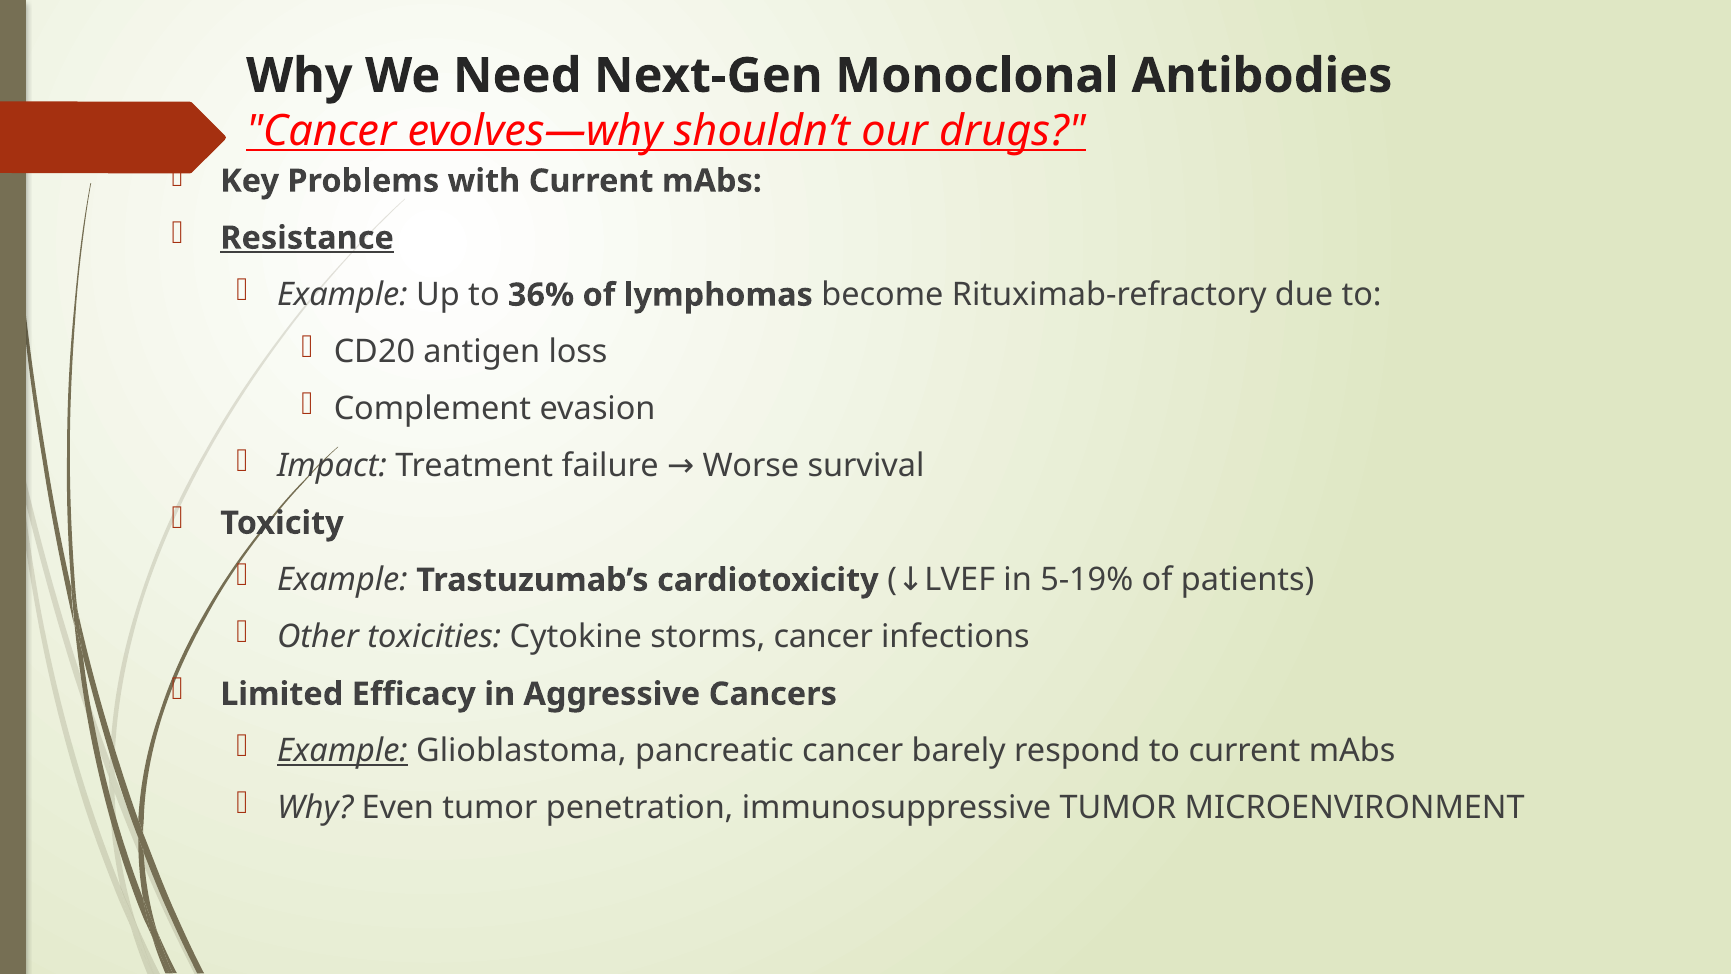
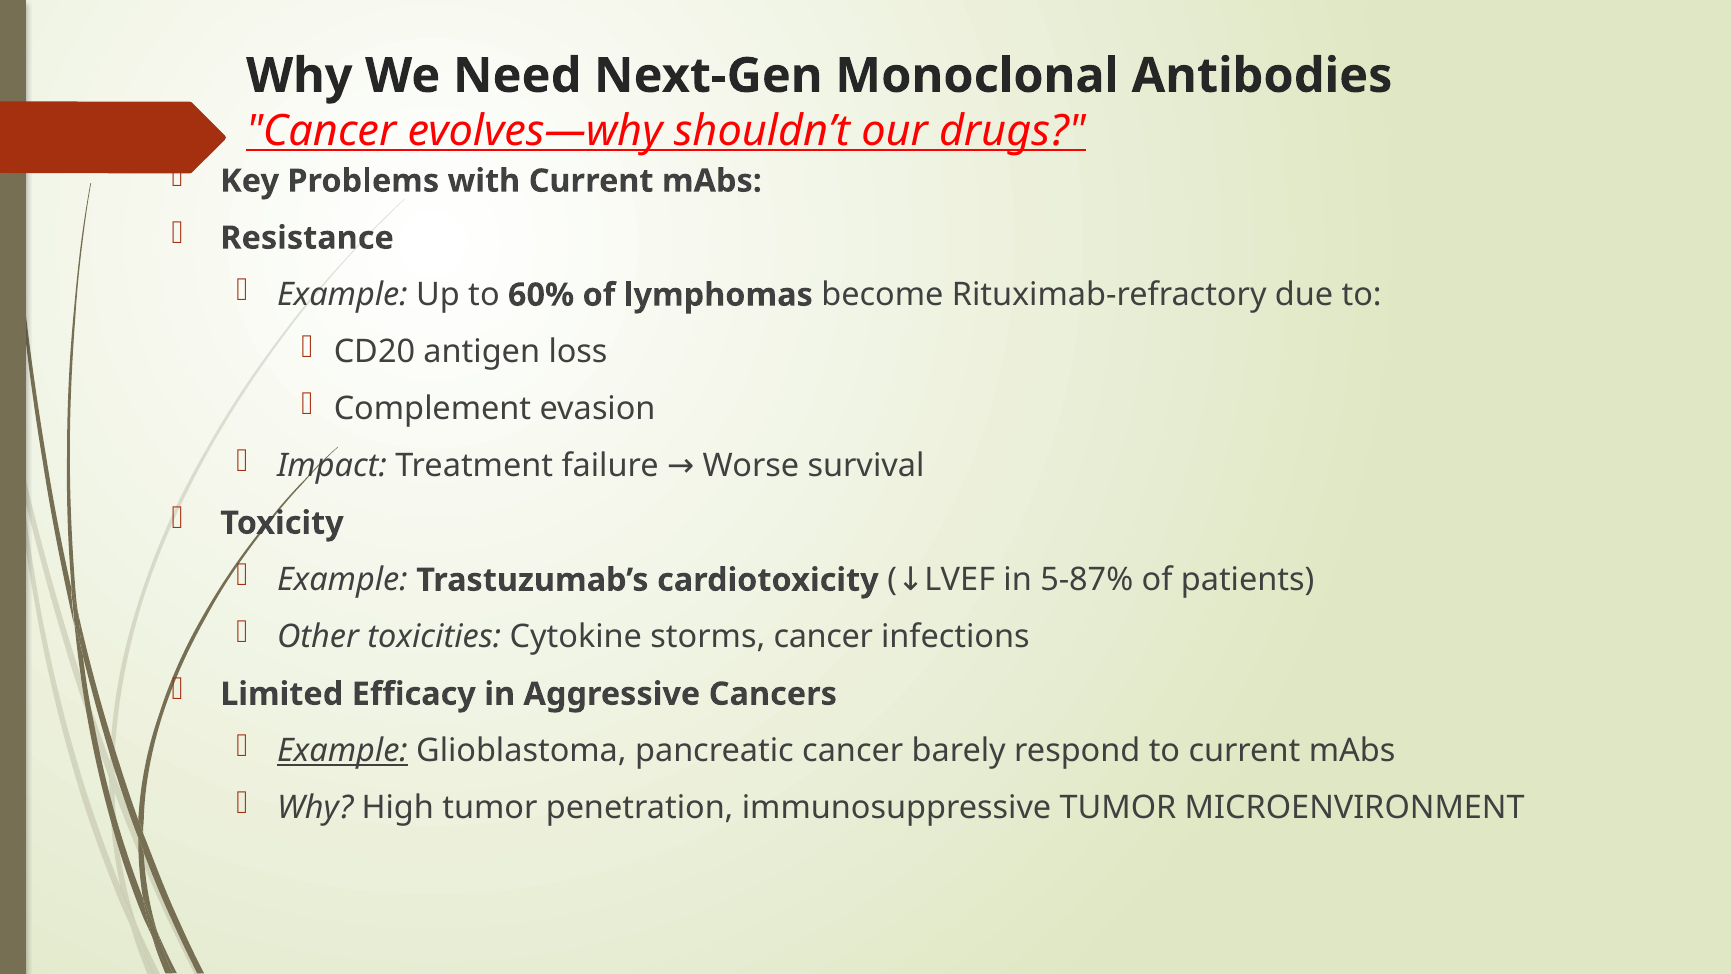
Resistance underline: present -> none (307, 238)
36%: 36% -> 60% (541, 295)
5-19%: 5-19% -> 5-87% (1087, 580)
Even: Even -> High (398, 808)
